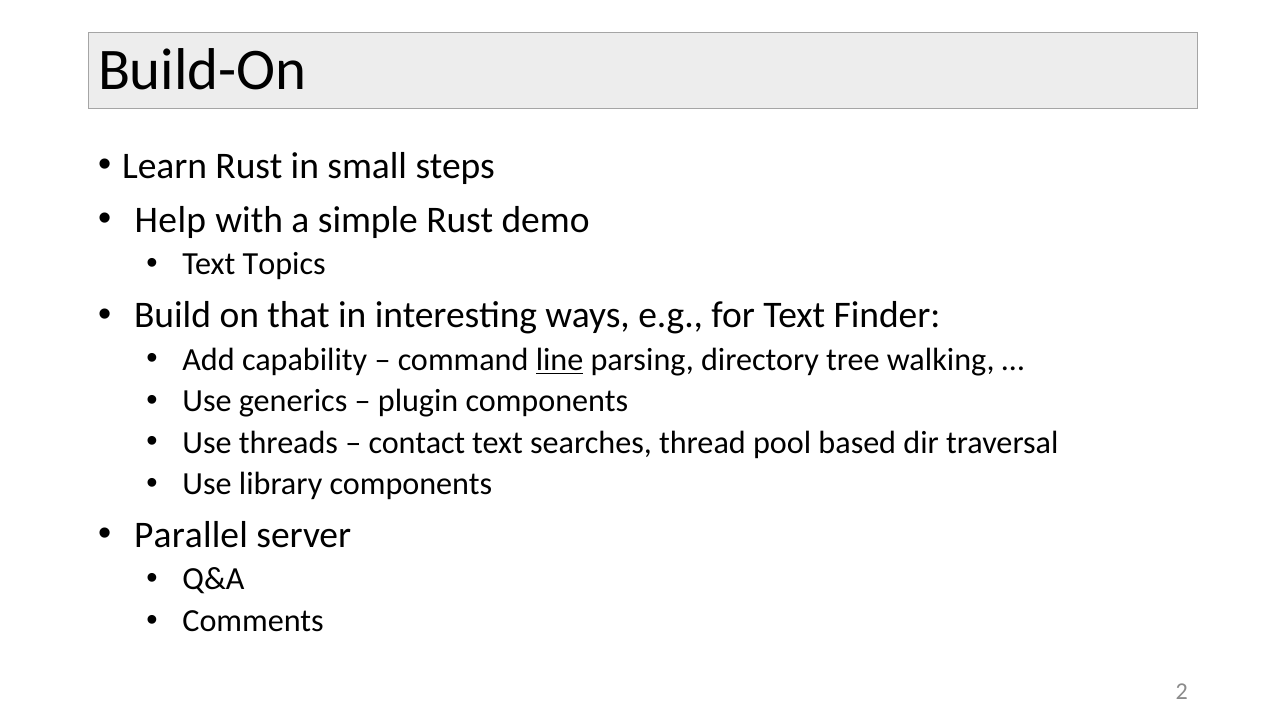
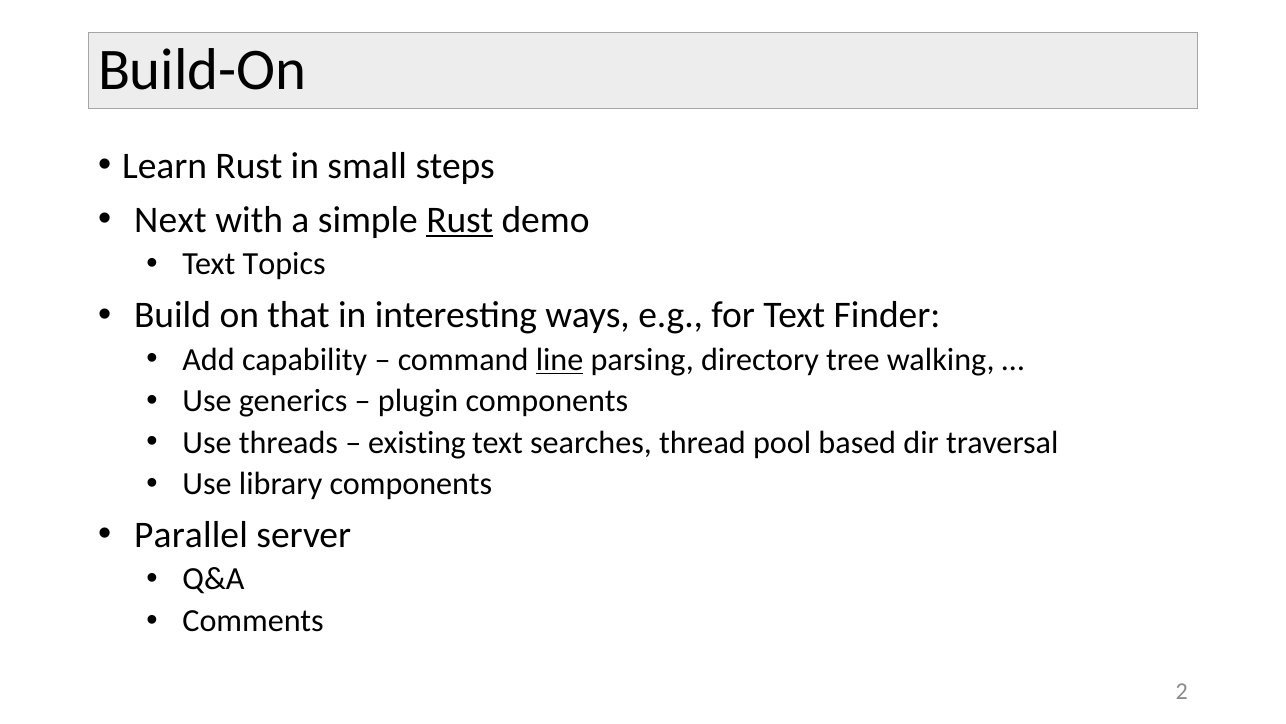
Help: Help -> Next (170, 220)
Rust underline: none -> present (460, 220)
contact: contact -> existing (417, 442)
